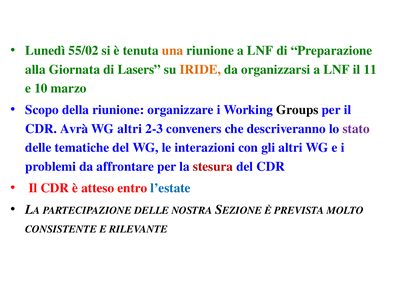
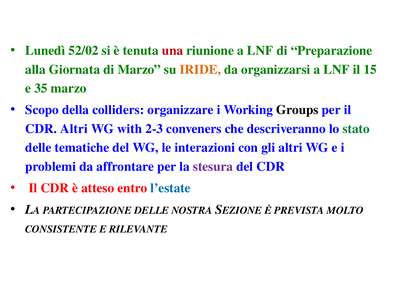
55/02: 55/02 -> 52/02 (83, 51)
una colour: orange -> red (173, 51)
di Lasers: Lasers -> Marzo (139, 70)
11: 11 -> 15 (370, 70)
10: 10 -> 35 (41, 88)
della riunione: riunione -> colliders (118, 110)
CDR Avrà: Avrà -> Altri (74, 129)
WG altri: altri -> with (130, 129)
stato colour: purple -> green (356, 129)
stesura colour: red -> purple (213, 167)
